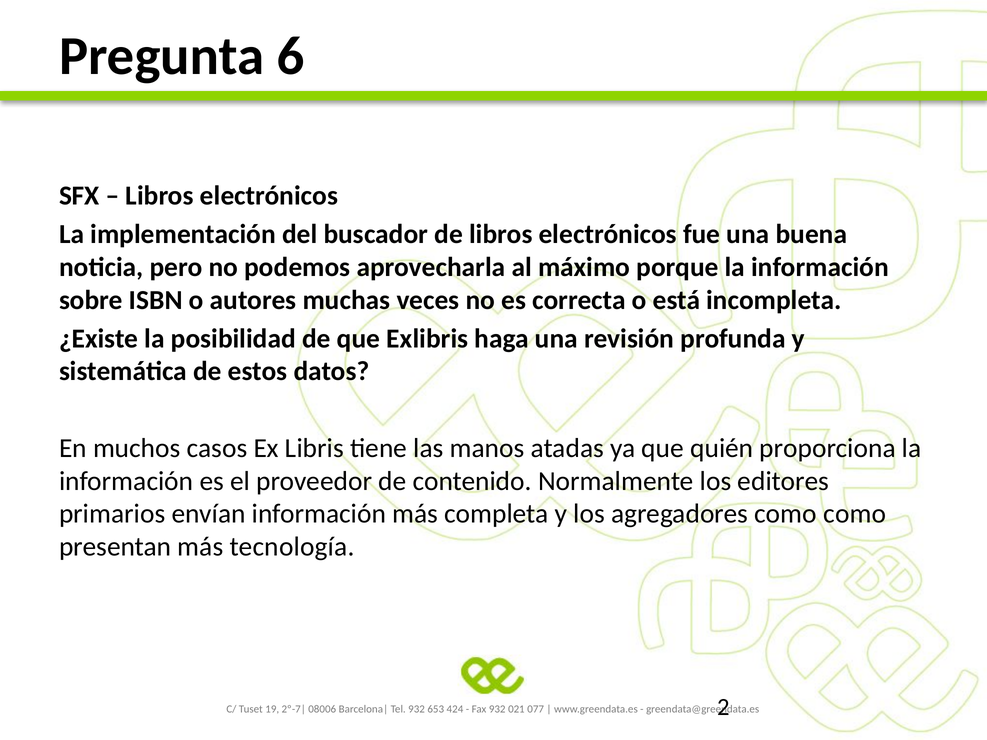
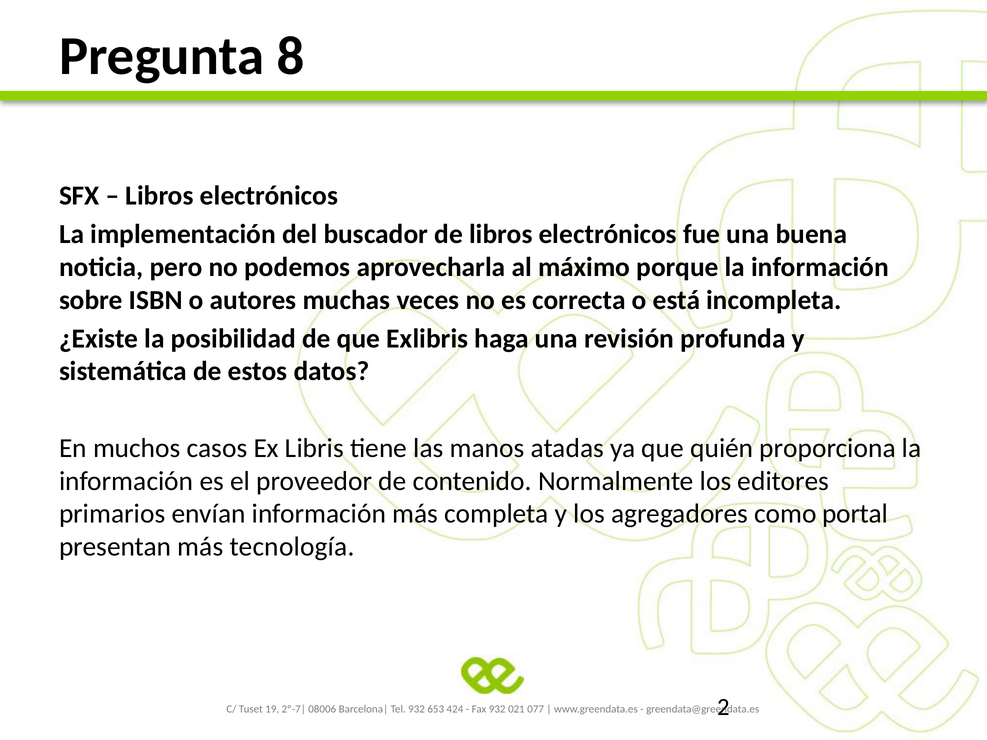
6: 6 -> 8 (290, 56)
como como: como -> portal (855, 514)
